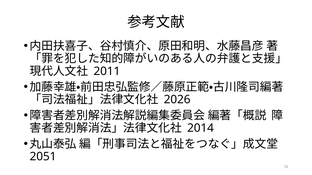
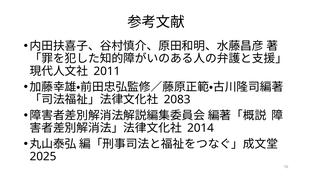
2026: 2026 -> 2083 (177, 100)
2051: 2051 -> 2025 (43, 157)
